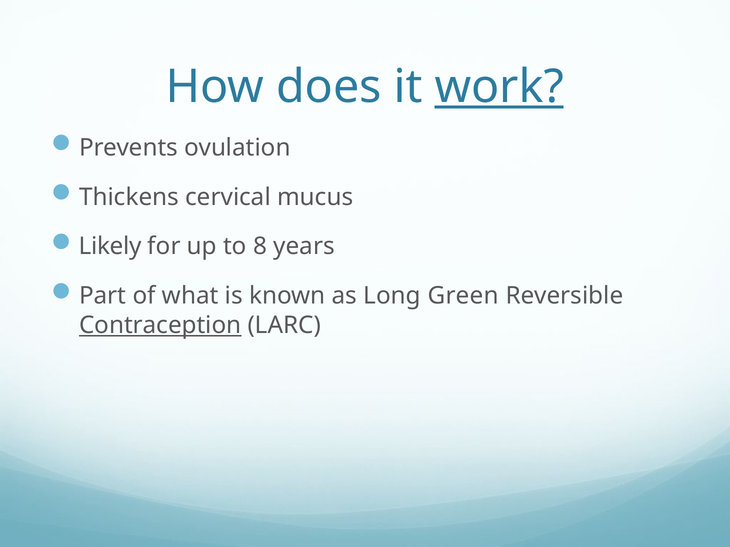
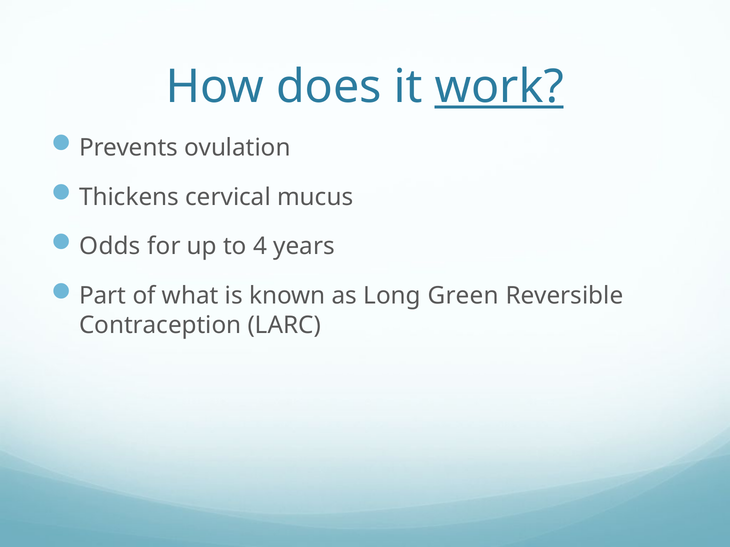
Likely: Likely -> Odds (110, 247)
8: 8 -> 4 (260, 247)
Contraception underline: present -> none (160, 325)
